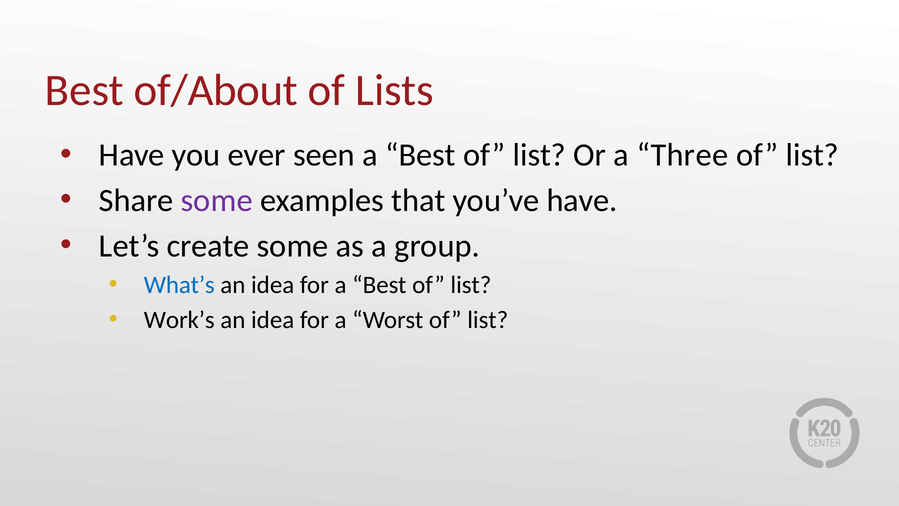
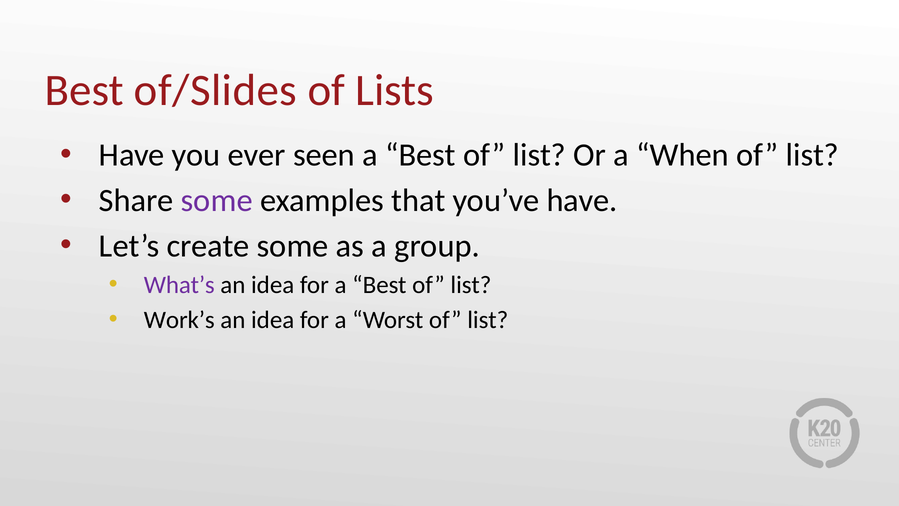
of/About: of/About -> of/Slides (215, 91)
Three: Three -> When (683, 155)
What’s colour: blue -> purple (179, 285)
